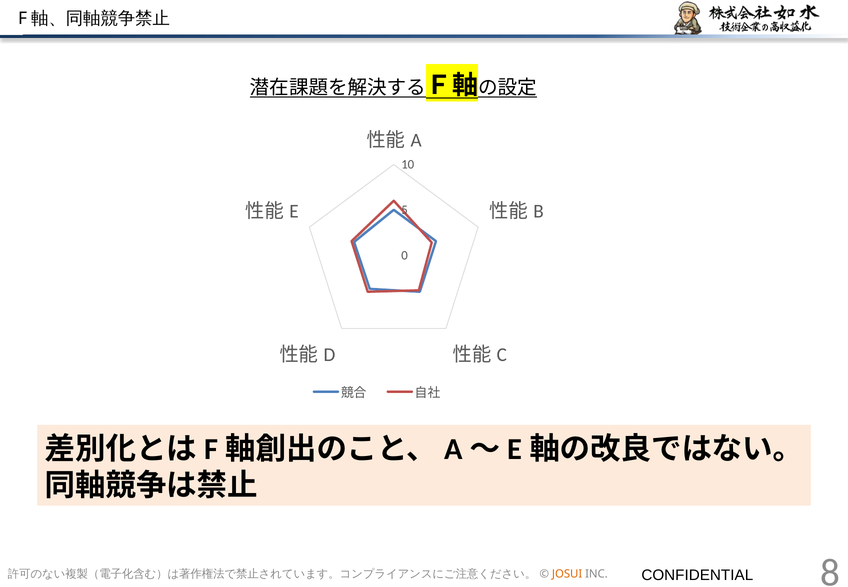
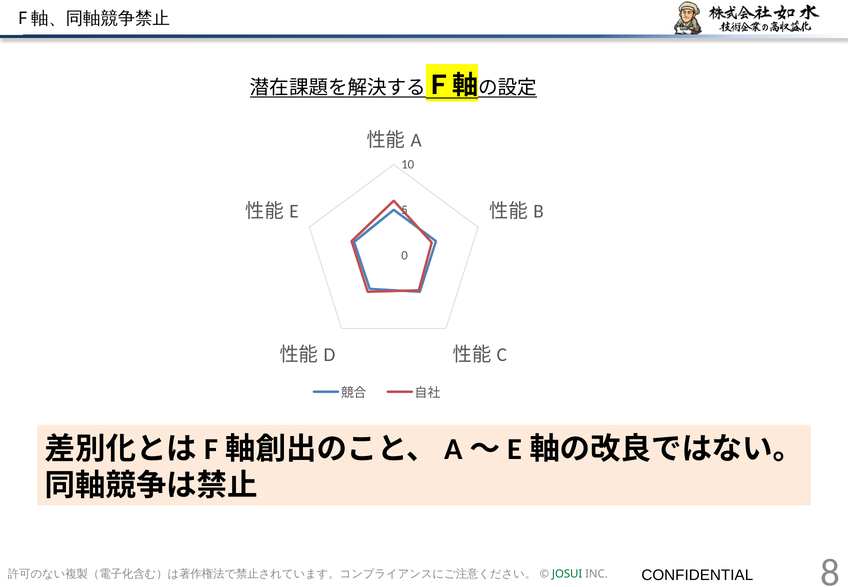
JOSUI colour: orange -> green (567, 574)
